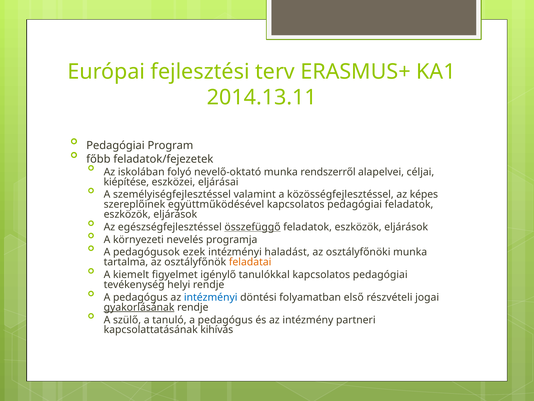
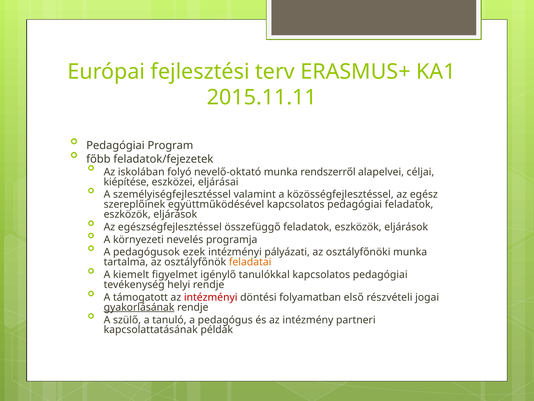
2014.13.11: 2014.13.11 -> 2015.11.11 (262, 97)
képes: képes -> egész (424, 194)
összefüggő underline: present -> none (253, 227)
haladást: haladást -> pályázati (287, 252)
pedagógus: pedagógus -> támogatott (140, 297)
intézményi colour: blue -> red (211, 297)
kihívás: kihívás -> példák (217, 329)
